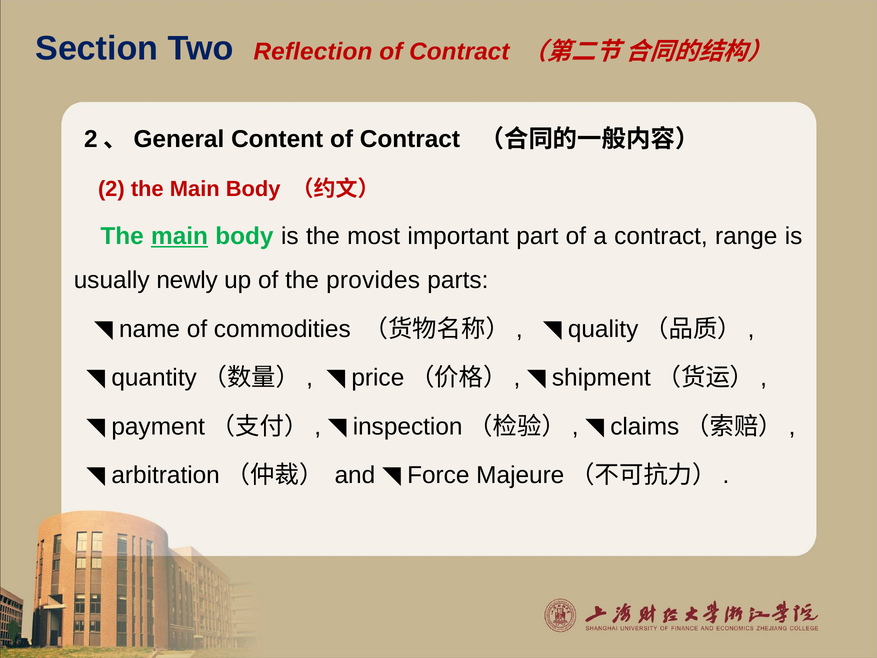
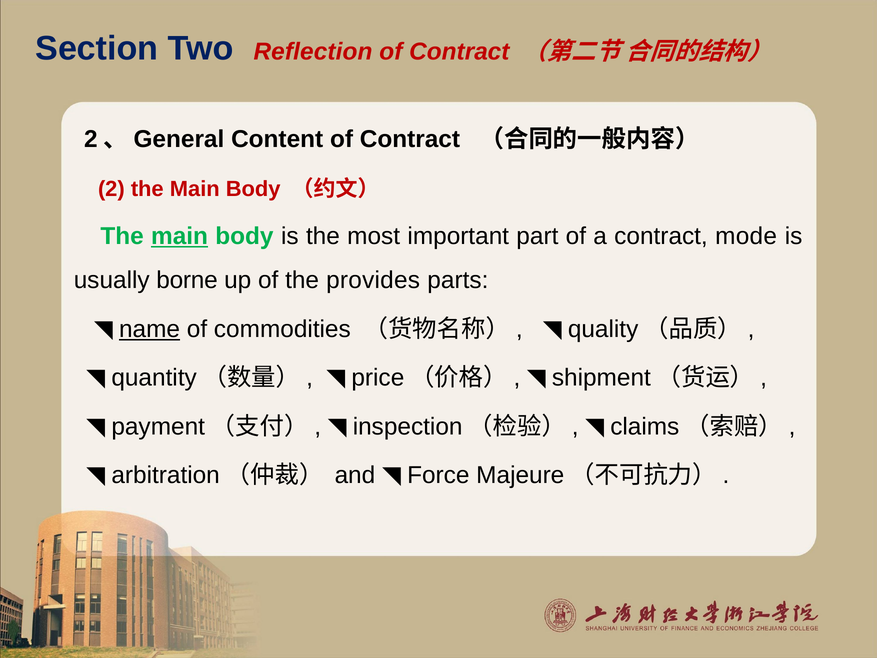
range: range -> mode (746, 236)
newly: newly -> borne (187, 280)
name underline: none -> present (150, 329)
